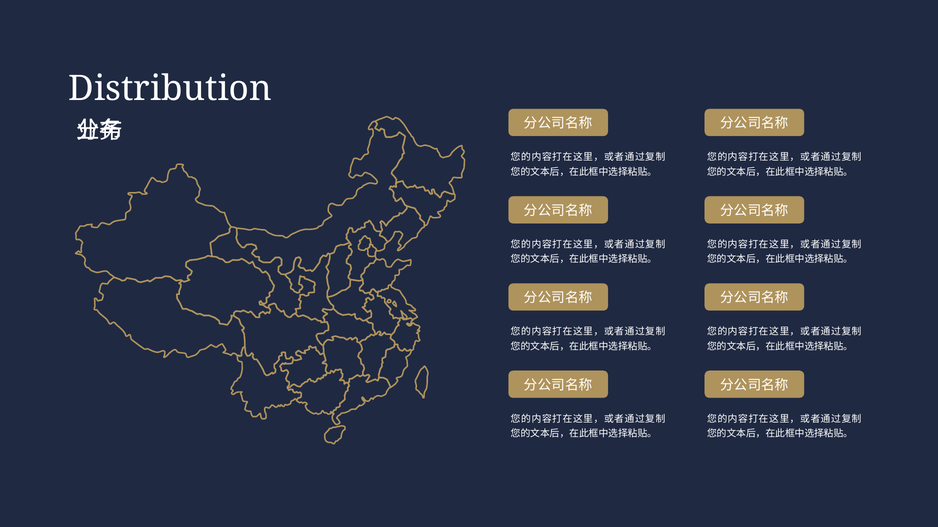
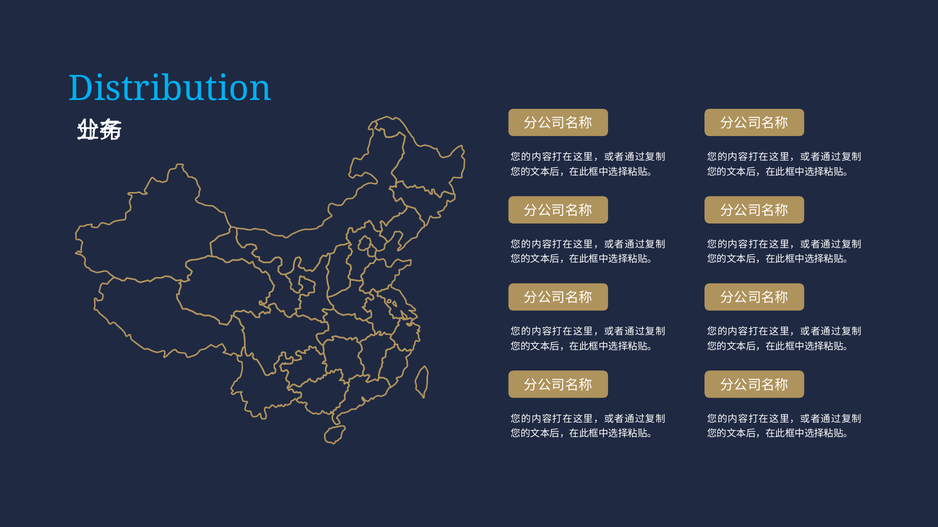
Distribution colour: white -> light blue (170, 89)
